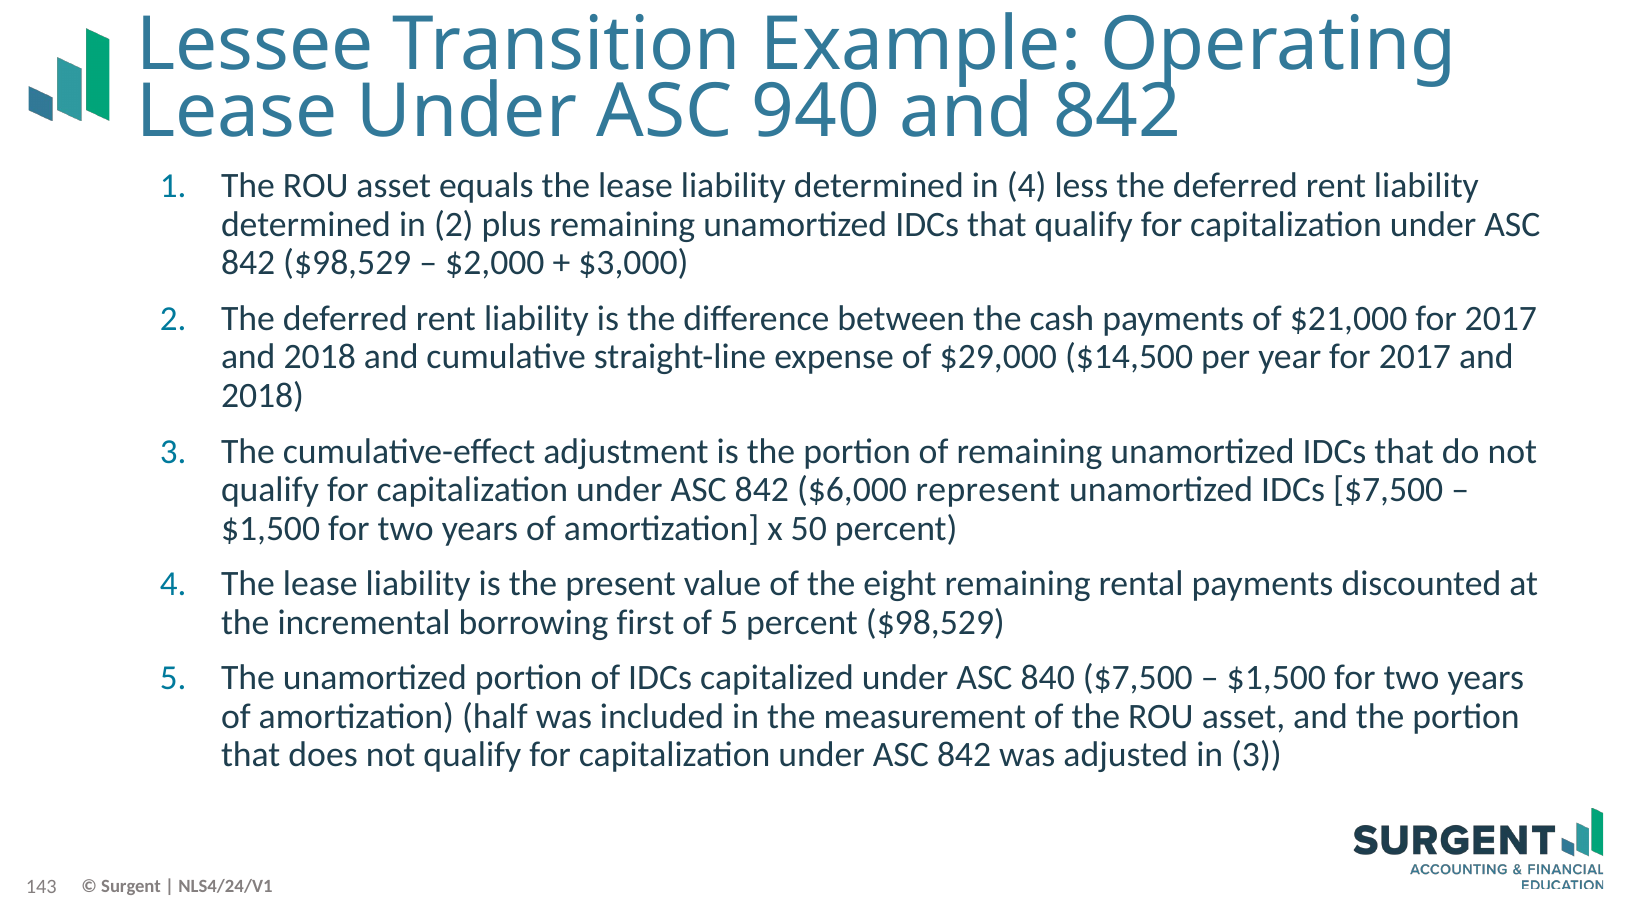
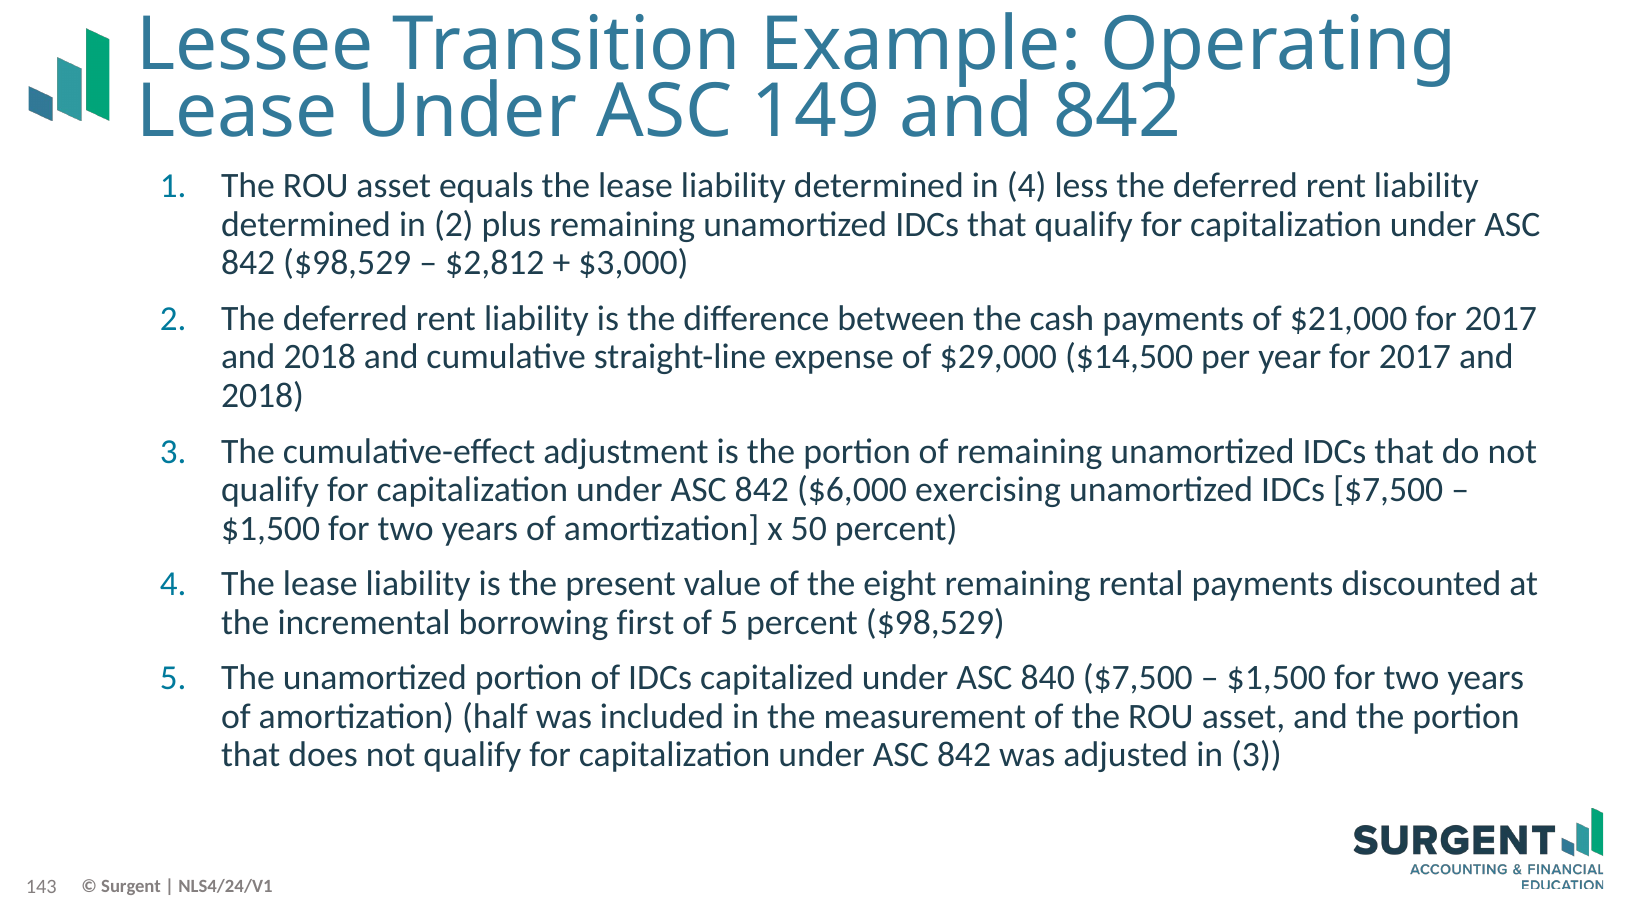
940: 940 -> 149 (816, 112)
$2,000: $2,000 -> $2,812 (495, 263)
represent: represent -> exercising (988, 490)
